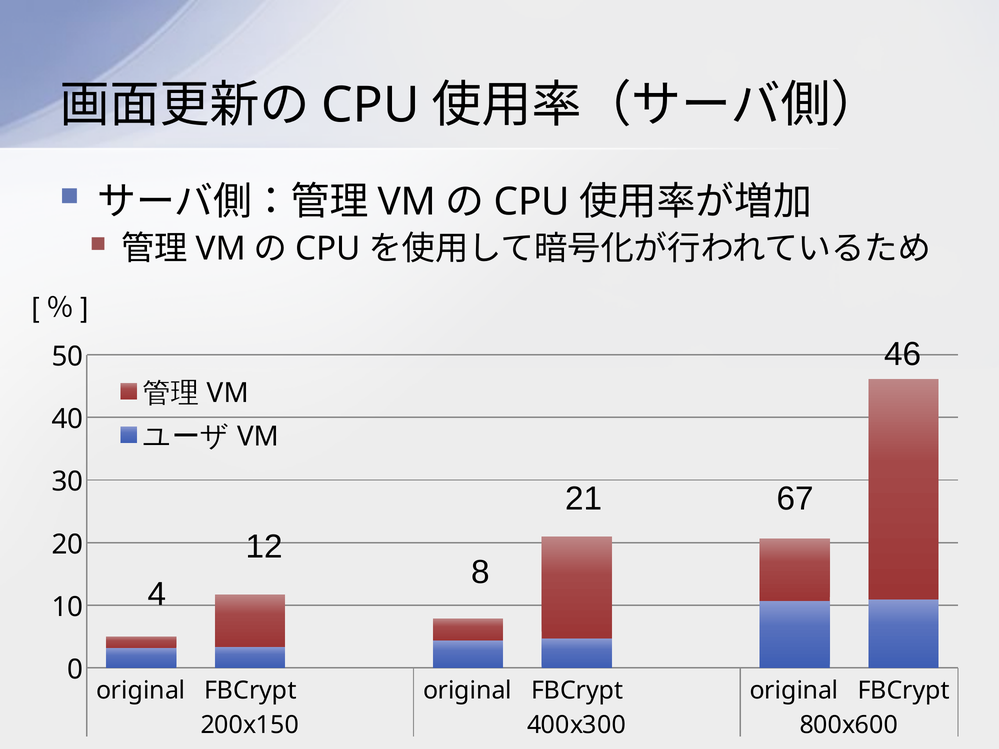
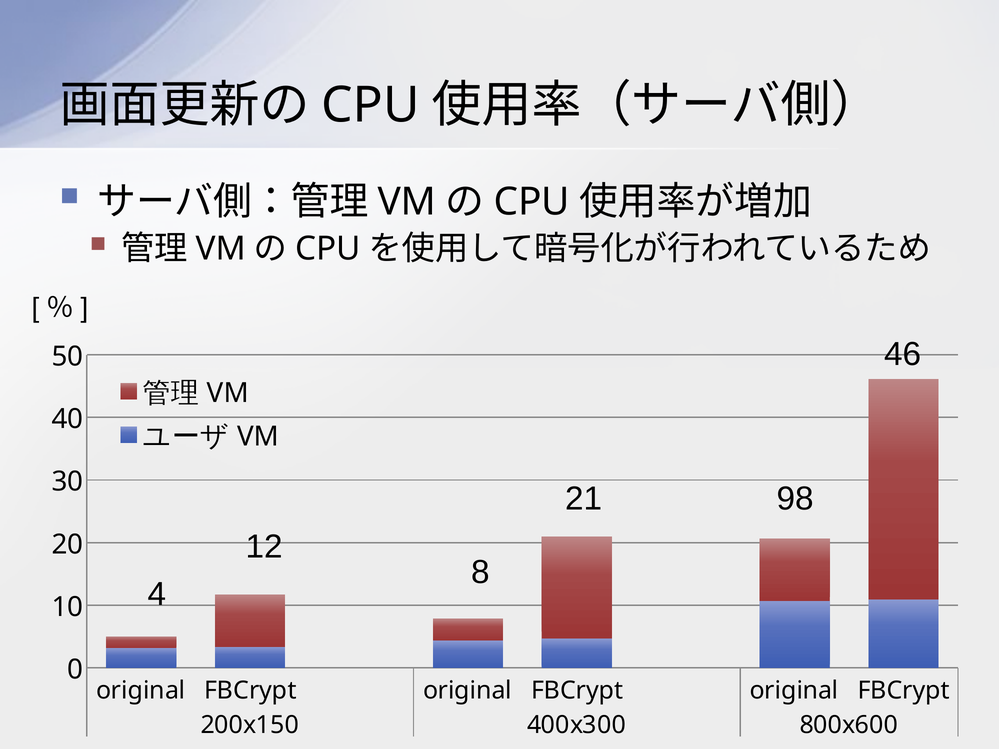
67: 67 -> 98 (795, 499)
